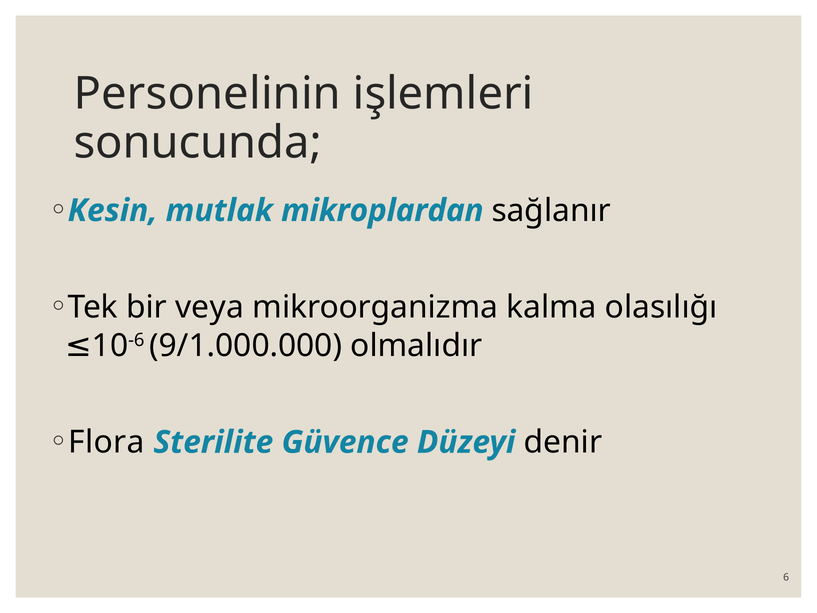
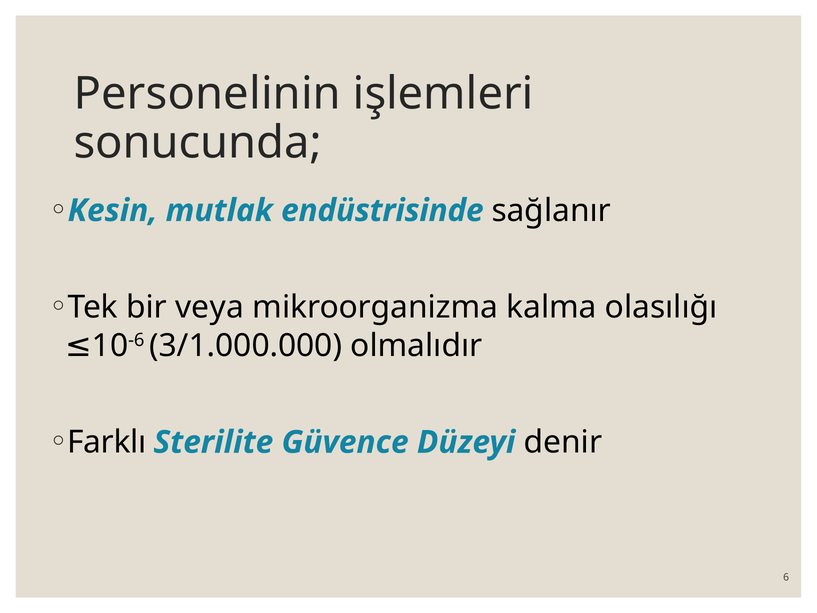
mikroplardan: mikroplardan -> endüstrisinde (382, 210)
9/1.000.000: 9/1.000.000 -> 3/1.000.000 (246, 345)
Flora: Flora -> Farklı (107, 442)
